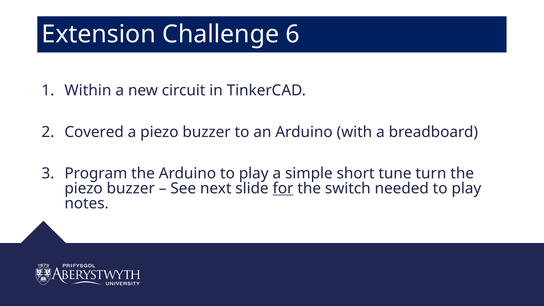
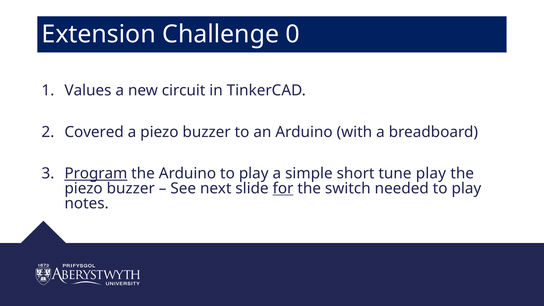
6: 6 -> 0 (293, 34)
Within: Within -> Values (88, 90)
Program underline: none -> present (96, 174)
tune turn: turn -> play (431, 174)
